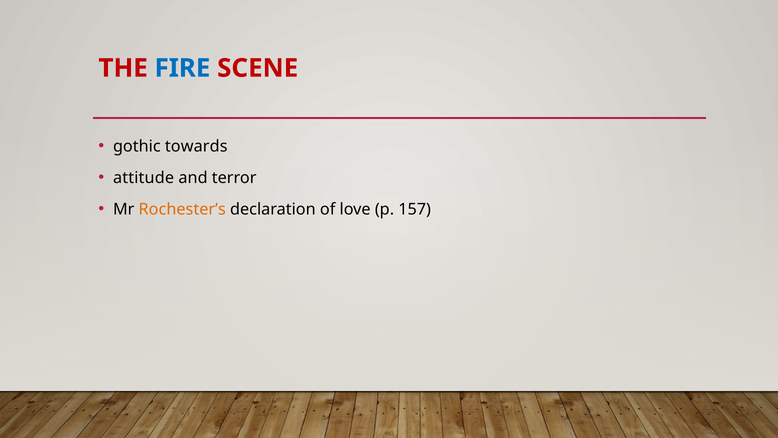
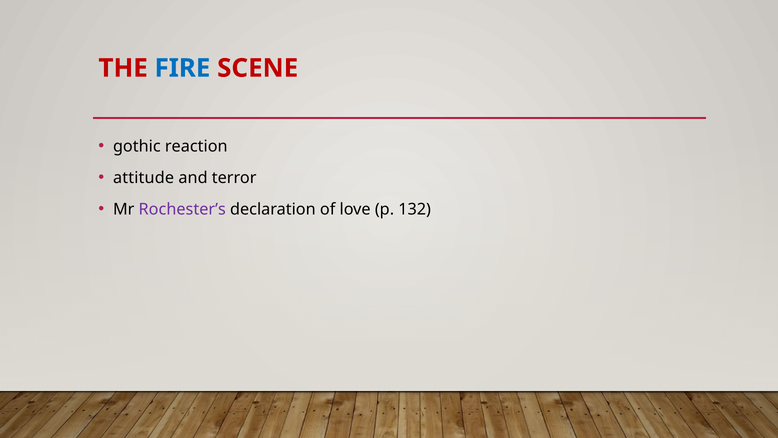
towards: towards -> reaction (196, 146)
Rochester’s colour: orange -> purple (182, 209)
157: 157 -> 132 (415, 209)
